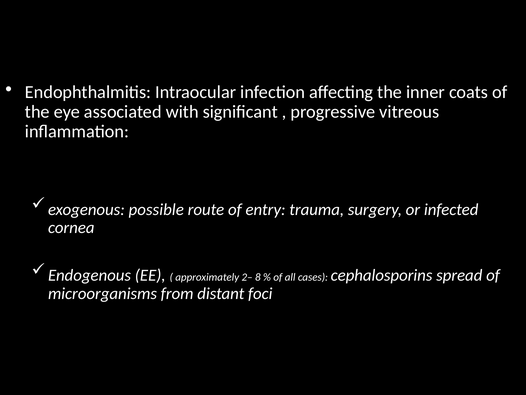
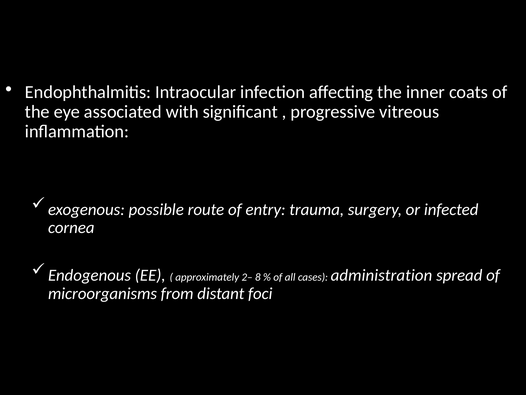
cephalosporins: cephalosporins -> administration (381, 275)
